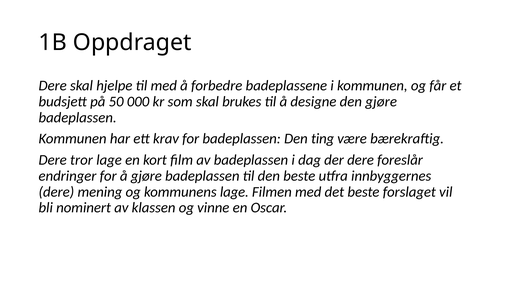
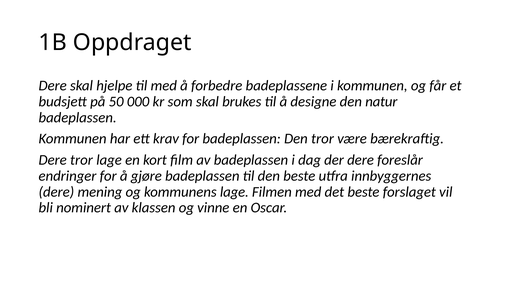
den gjøre: gjøre -> natur (381, 101)
Den ting: ting -> tror (323, 139)
